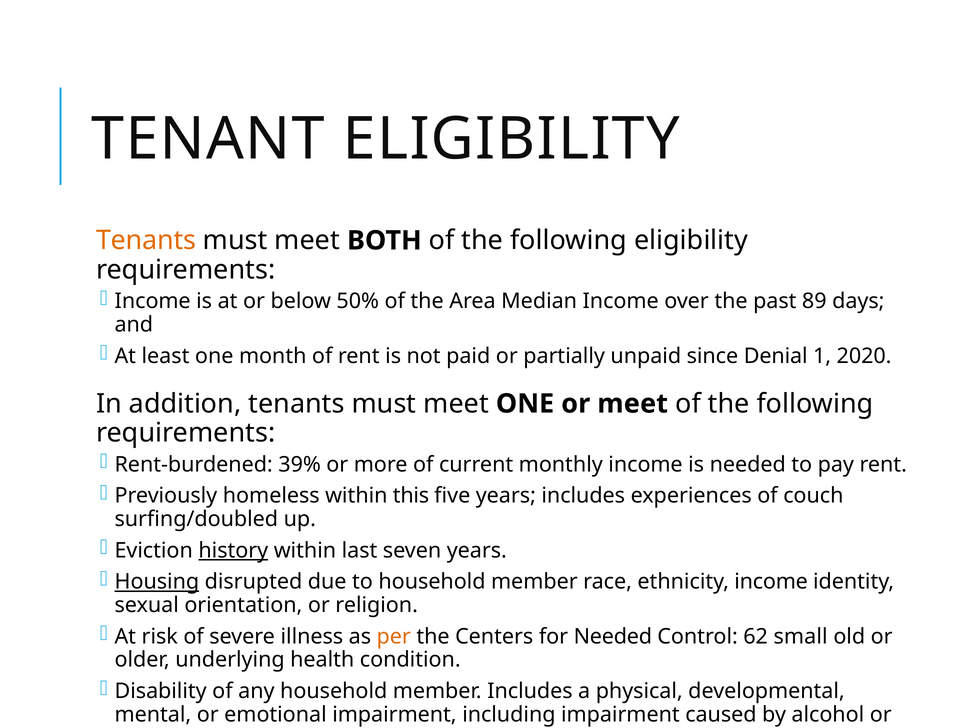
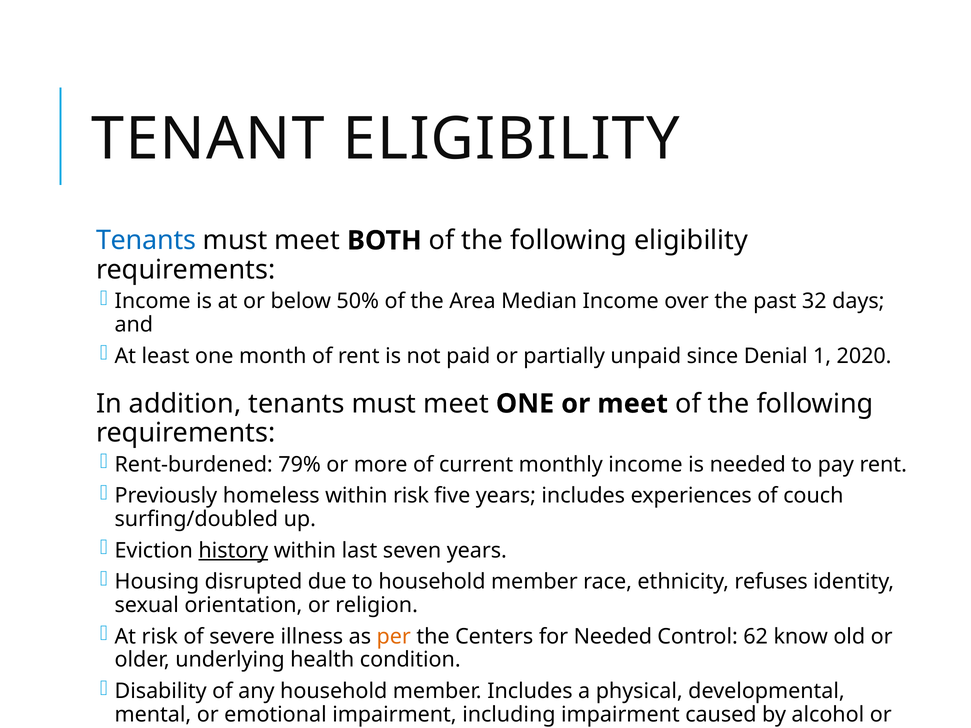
Tenants colour: orange -> blue (146, 241)
89: 89 -> 32 (814, 301)
39%: 39% -> 79% (300, 465)
within this: this -> risk (411, 496)
Housing underline: present -> none (157, 582)
ethnicity income: income -> refuses (771, 582)
small: small -> know (801, 637)
